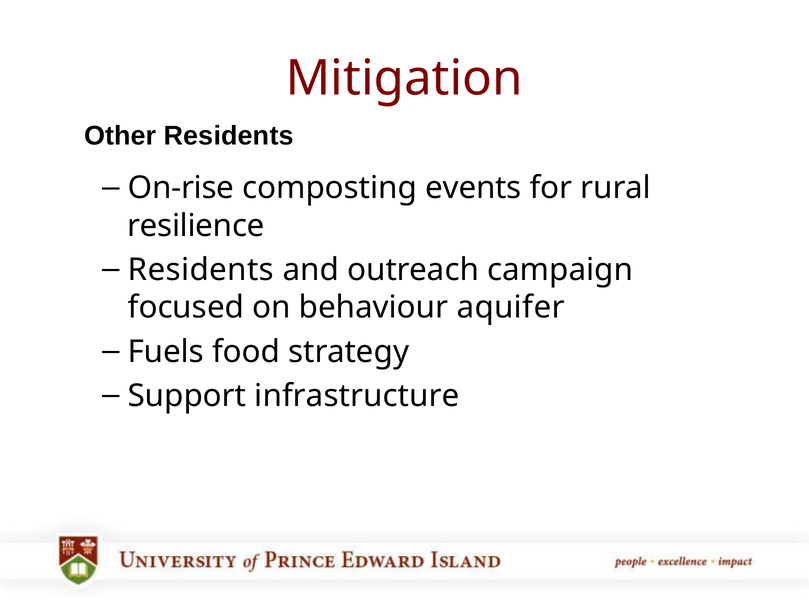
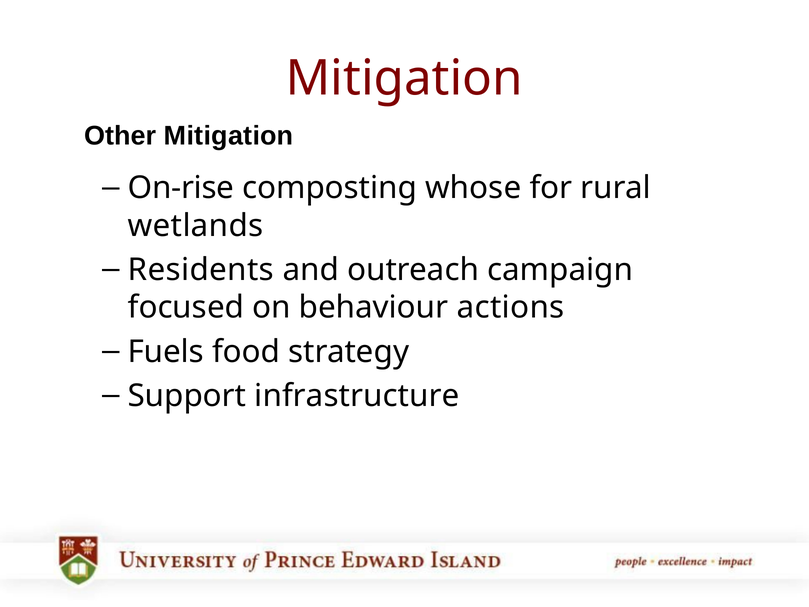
Other Residents: Residents -> Mitigation (229, 136)
events: events -> whose (473, 188)
resilience: resilience -> wetlands (196, 226)
aquifer: aquifer -> actions (511, 307)
